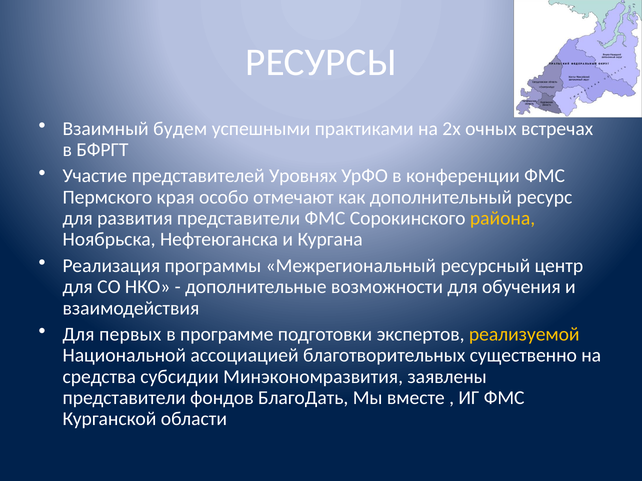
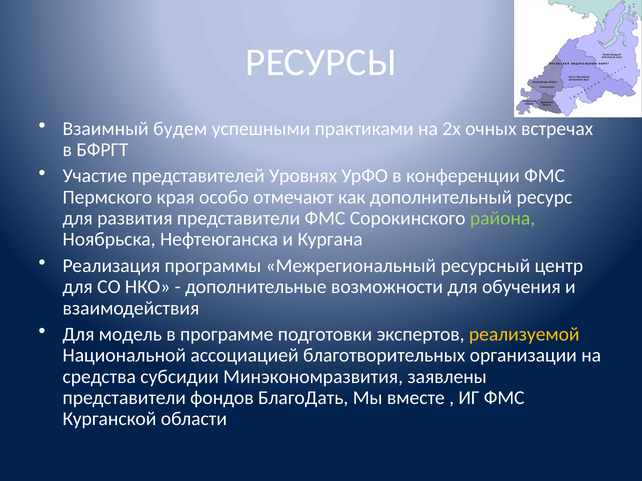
района colour: yellow -> light green (503, 219)
первых: первых -> модель (130, 335)
существенно: существенно -> организации (523, 356)
